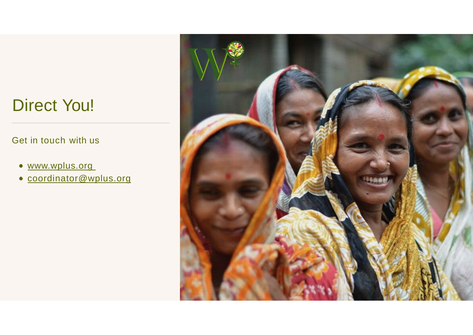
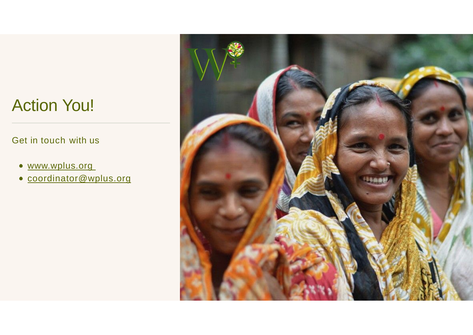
Direct: Direct -> Action (35, 105)
